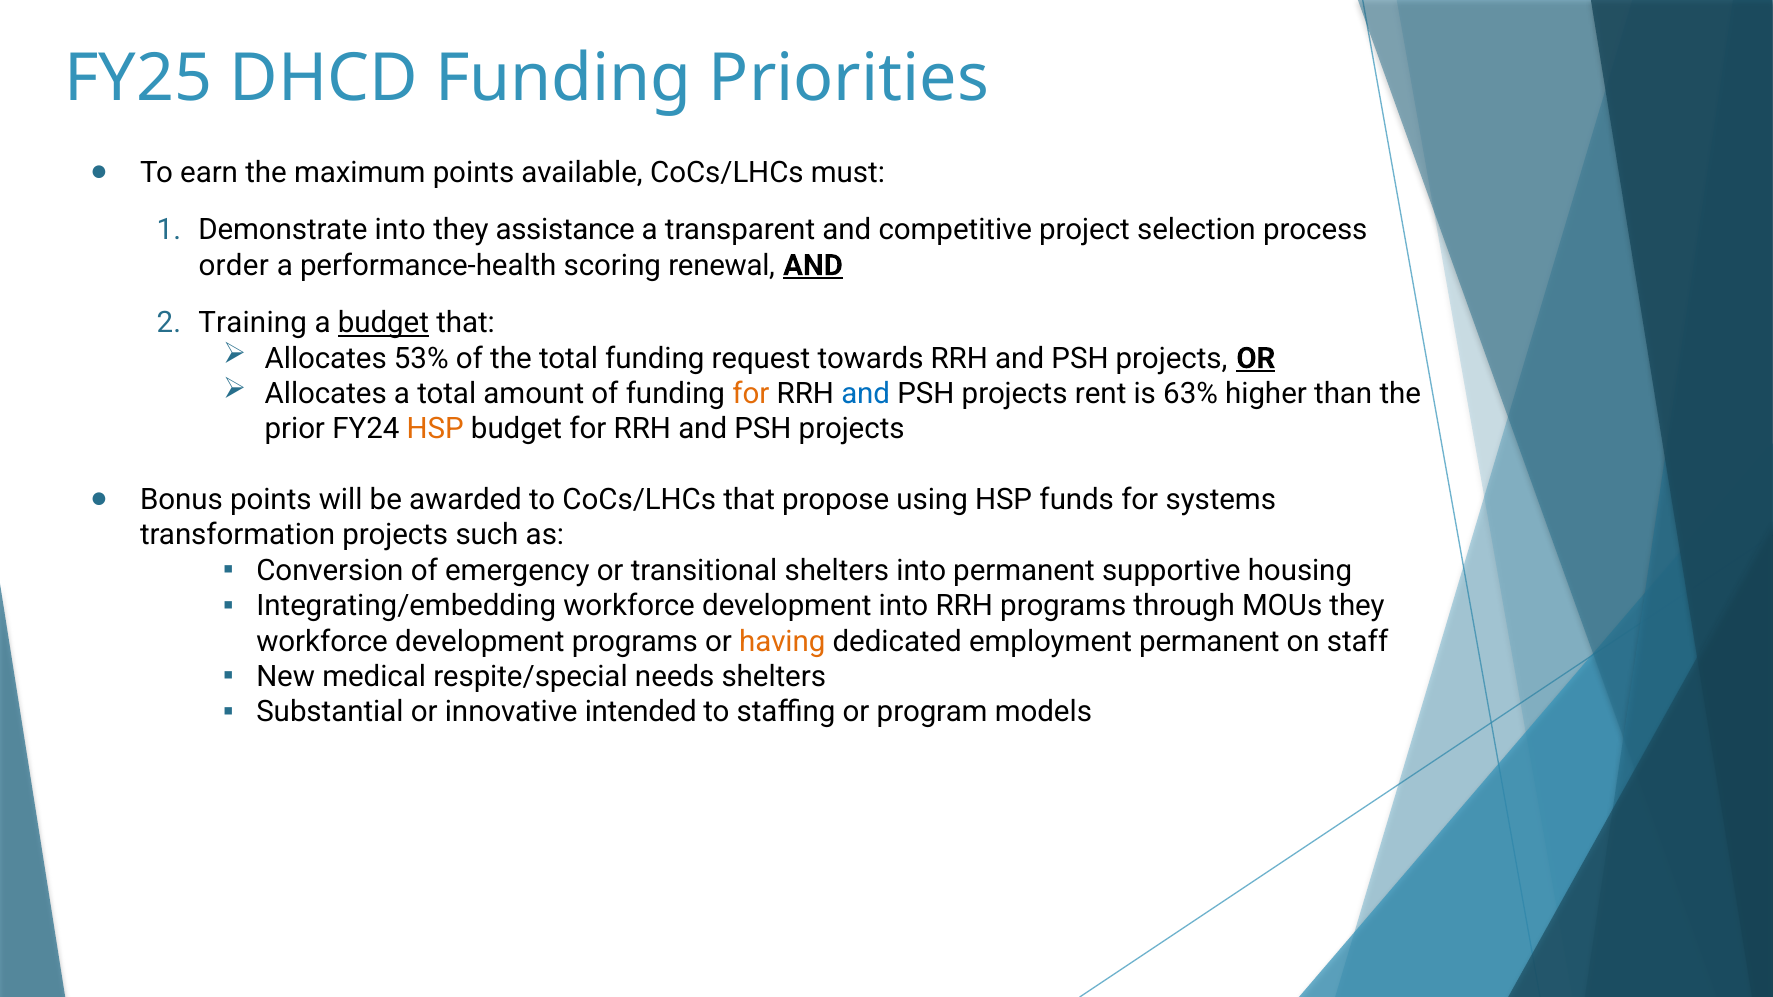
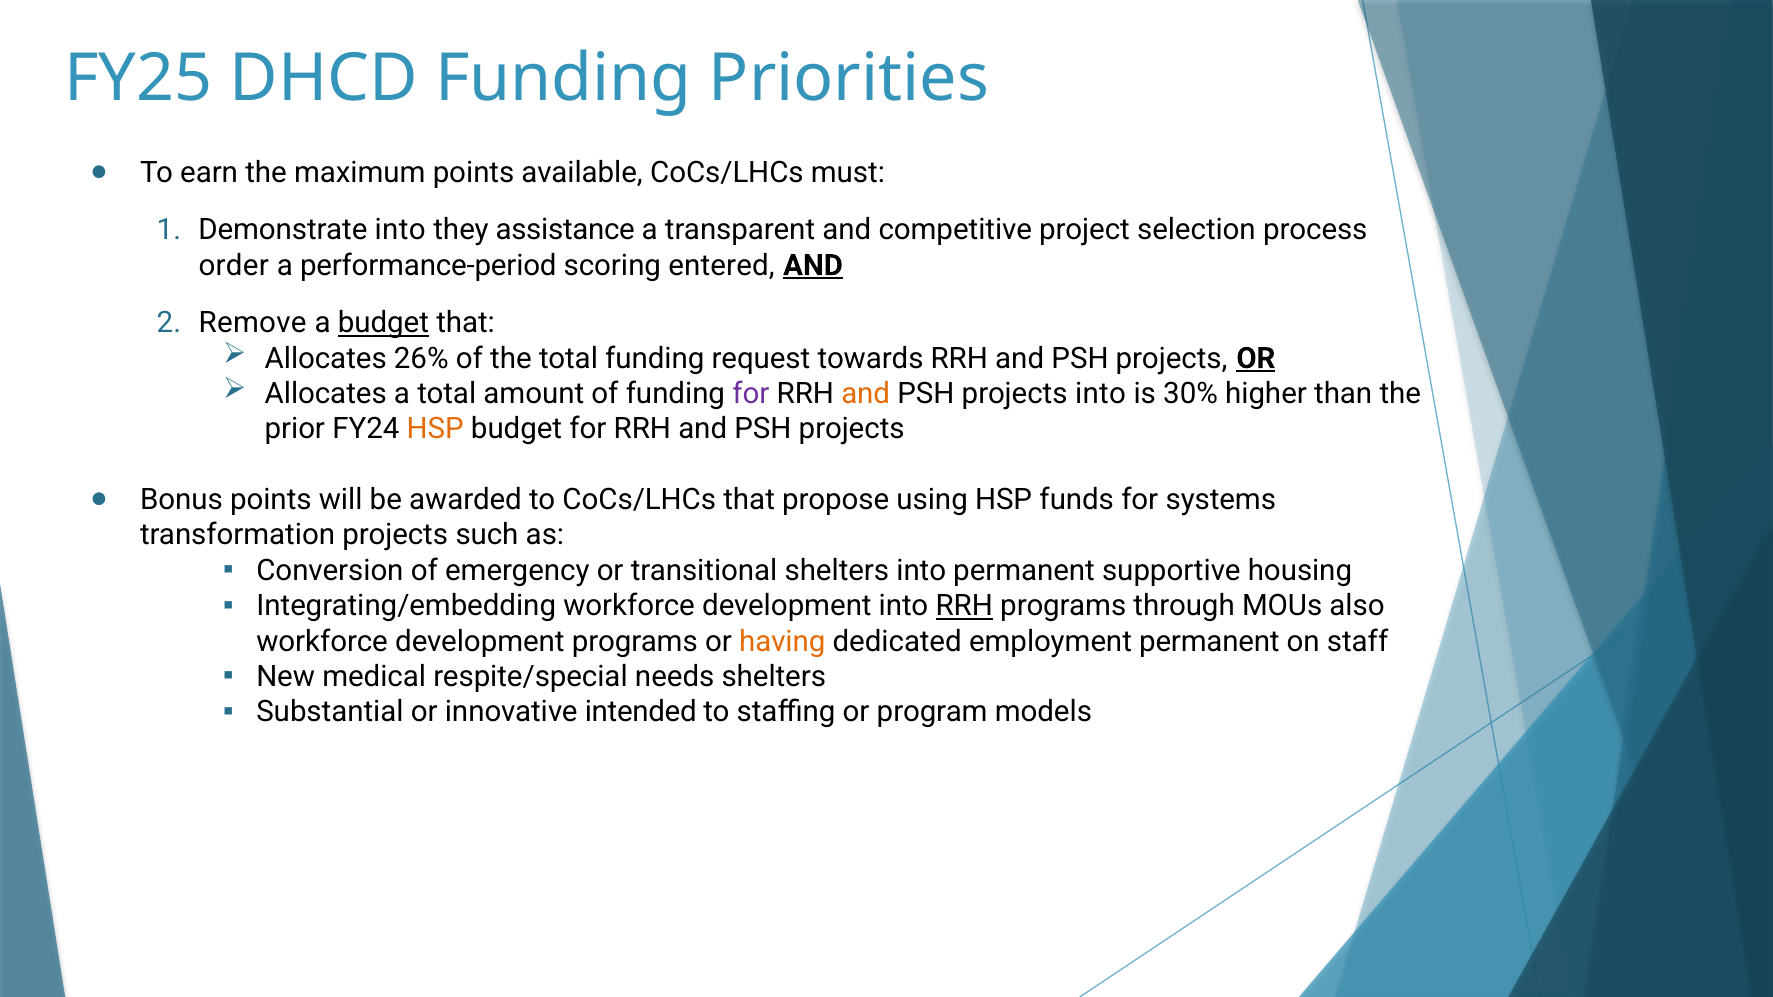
performance-health: performance-health -> performance-period (428, 266)
renewal: renewal -> entered (721, 266)
Training: Training -> Remove (253, 323)
53%: 53% -> 26% (421, 358)
for colour: orange -> purple (751, 394)
and colour: blue -> orange (866, 394)
projects rent: rent -> into (1100, 394)
63%: 63% -> 30% (1191, 394)
RRH underline: none -> present (964, 606)
MOUs they: they -> also (1357, 606)
